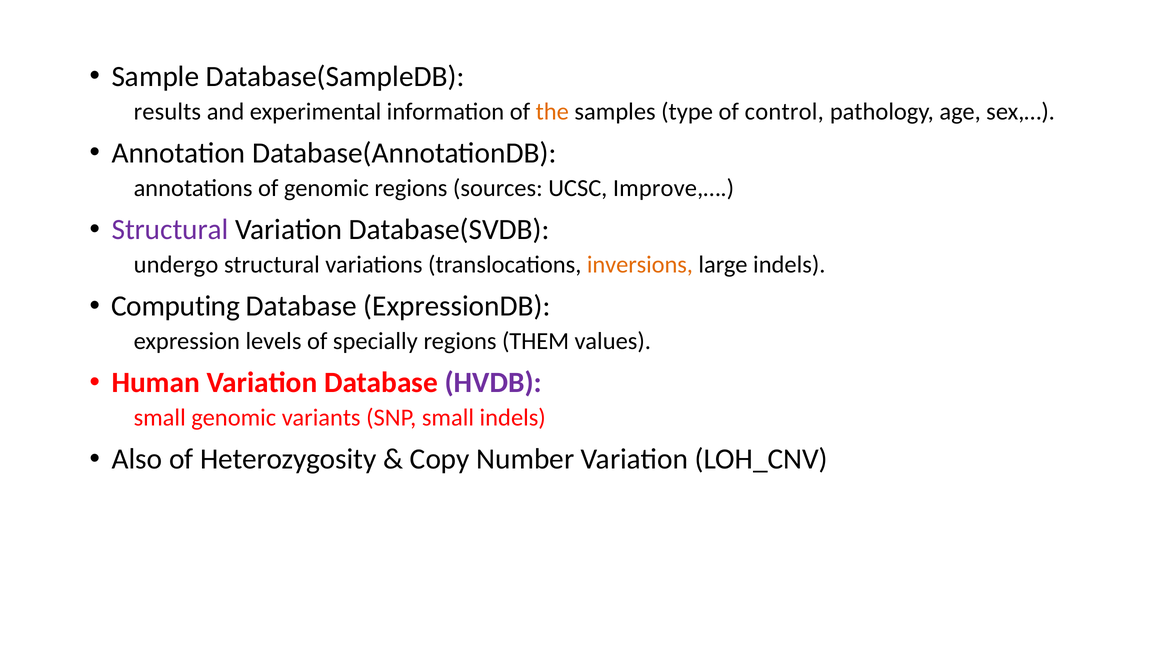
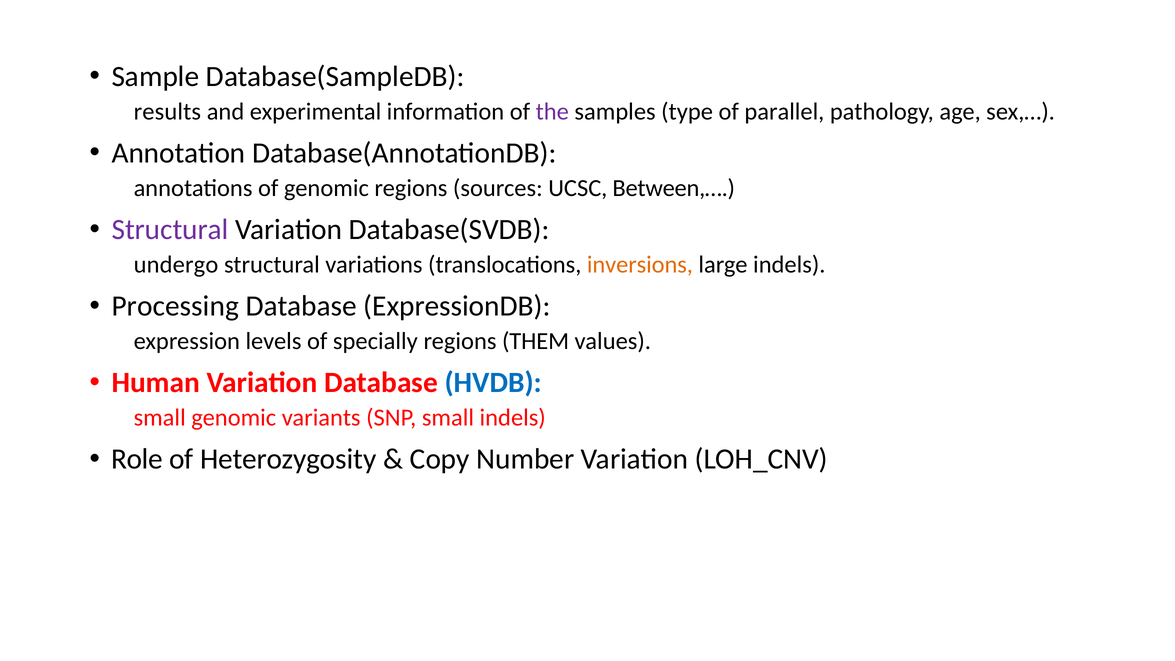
the colour: orange -> purple (552, 112)
control: control -> parallel (784, 112)
Improve,…: Improve,… -> Between,… (674, 188)
Computing: Computing -> Processing (175, 306)
HVDB colour: purple -> blue (493, 383)
Also: Also -> Role (137, 459)
